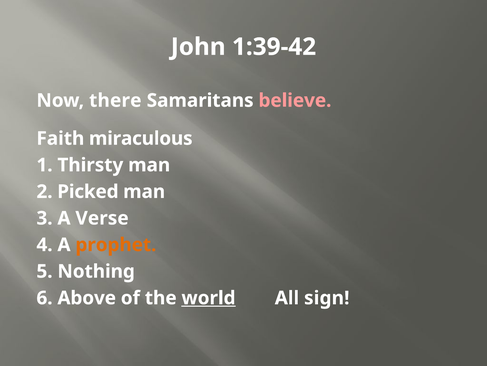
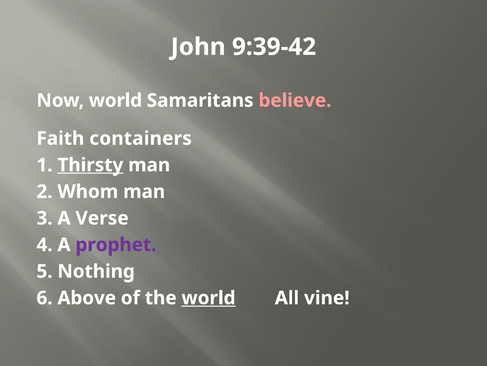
1:39-42: 1:39-42 -> 9:39-42 (274, 47)
Now there: there -> world (115, 100)
miraculous: miraculous -> containers (141, 138)
Thirsty underline: none -> present (90, 165)
Picked: Picked -> Whom (88, 191)
prophet colour: orange -> purple (116, 244)
sign: sign -> vine (327, 297)
